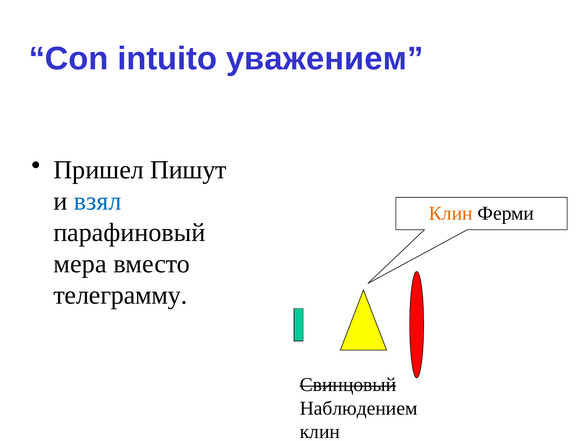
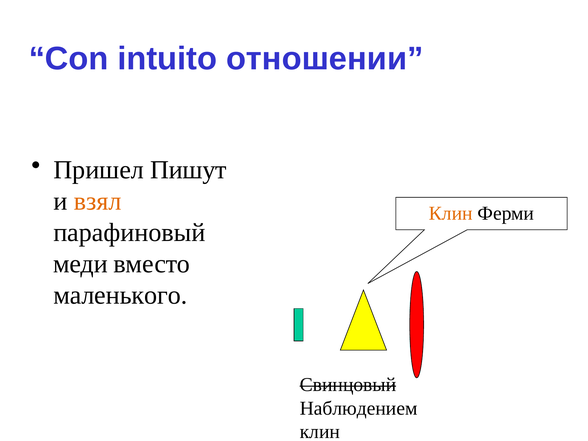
уважением: уважением -> отношении (325, 59)
взял colour: blue -> orange (98, 201)
мера: мера -> меди (80, 264)
телеграмму: телеграмму -> маленького (120, 295)
